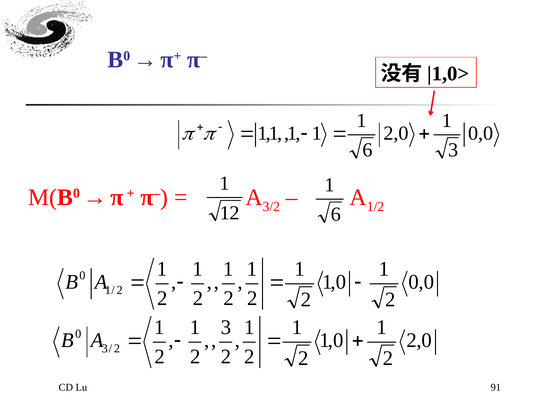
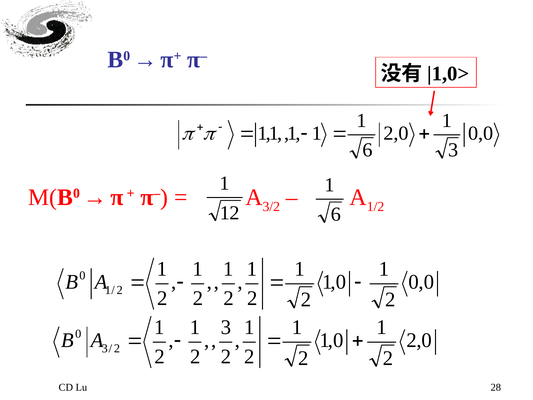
91: 91 -> 28 (496, 387)
